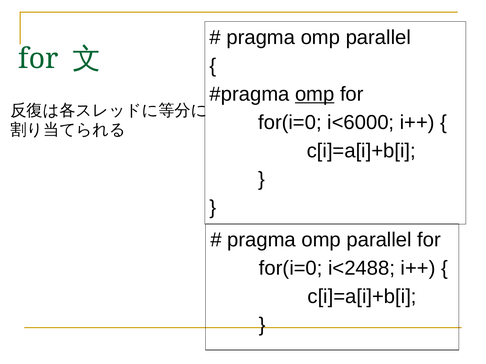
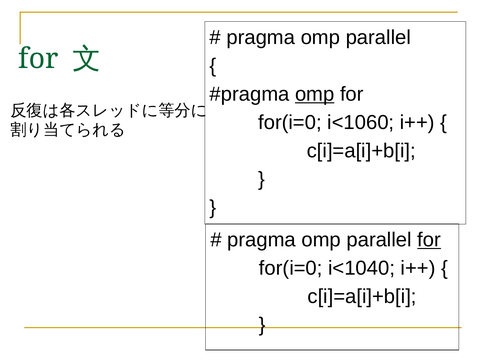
i<6000: i<6000 -> i<1060 (361, 123)
for underline: none -> present (429, 240)
i<2488: i<2488 -> i<1040 (362, 268)
